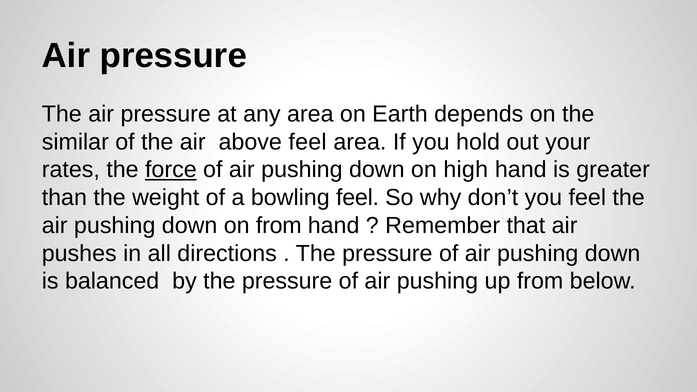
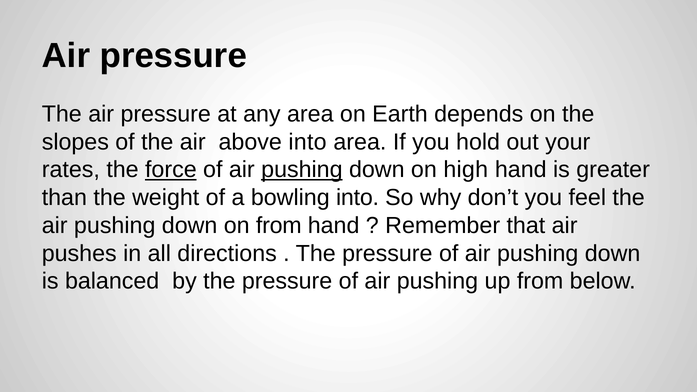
similar: similar -> slopes (75, 142)
above feel: feel -> into (308, 142)
pushing underline: none -> present (302, 170)
bowling feel: feel -> into (358, 198)
